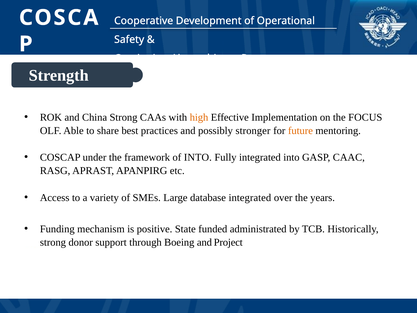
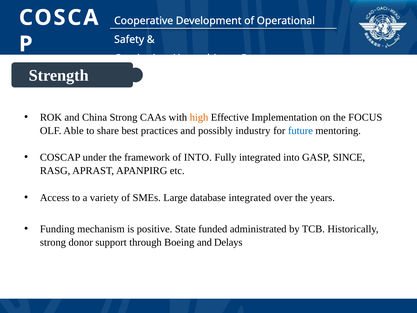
stronger: stronger -> industry (253, 131)
future colour: orange -> blue (300, 131)
CAAC: CAAC -> SINCE (349, 157)
Project: Project -> Delays (228, 242)
